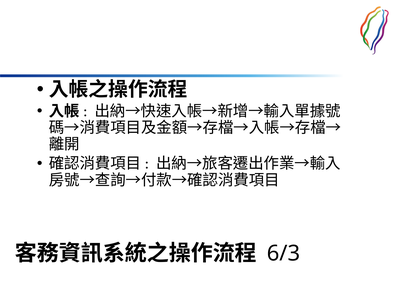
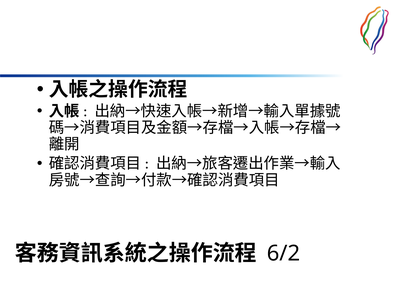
6/3: 6/3 -> 6/2 (284, 253)
